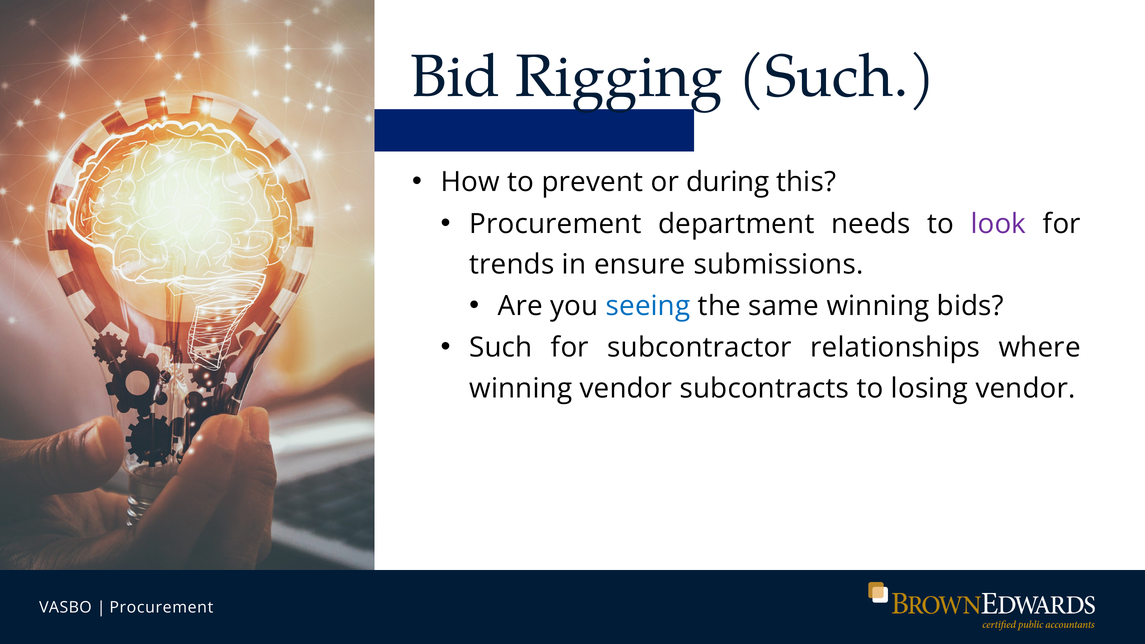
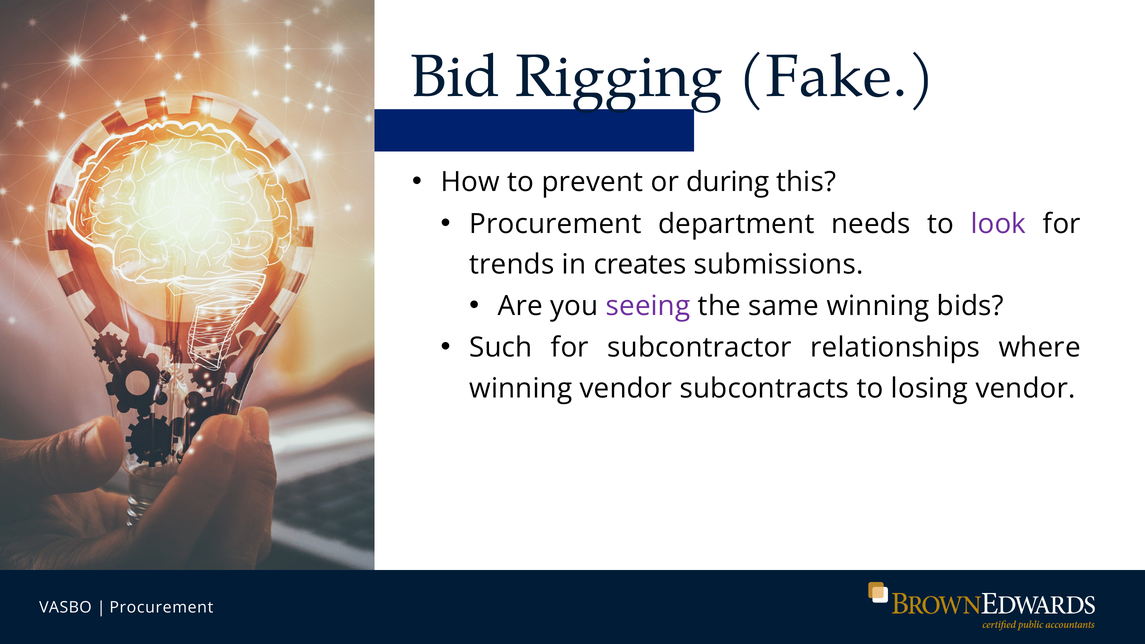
Rigging Such: Such -> Fake (837, 77)
ensure: ensure -> creates (640, 265)
seeing colour: blue -> purple (648, 306)
